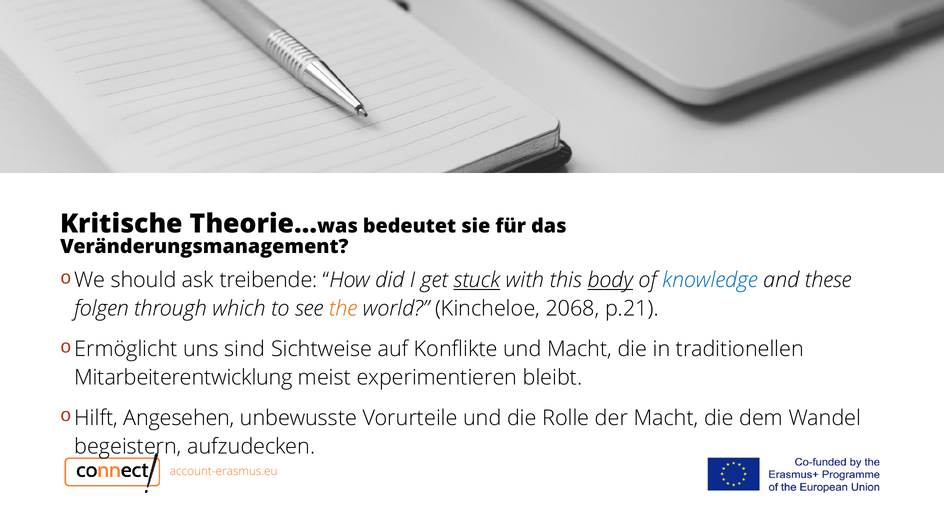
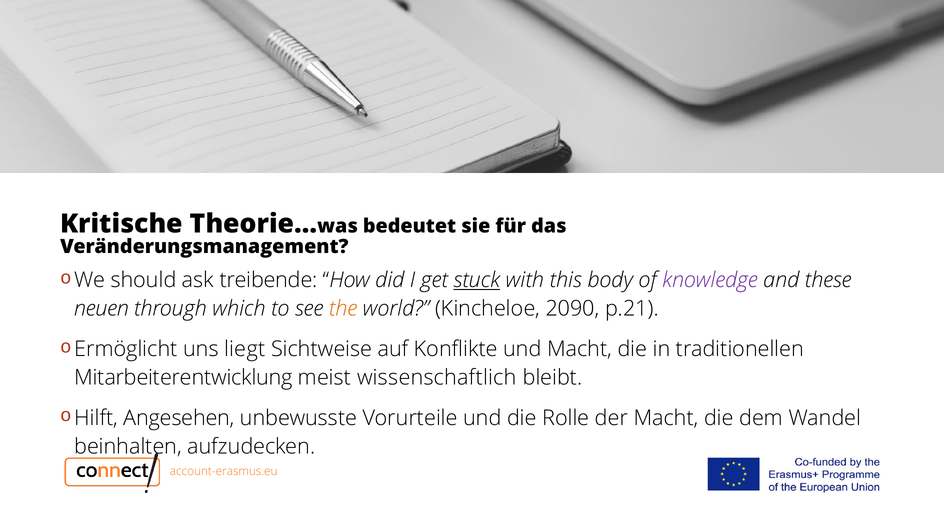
body underline: present -> none (610, 280)
knowledge colour: blue -> purple (710, 280)
folgen: folgen -> neuen (101, 309)
2068: 2068 -> 2090 (572, 309)
sind: sind -> liegt (245, 349)
experimentieren: experimentieren -> wissenschaftlich (437, 378)
begeistern: begeistern -> beinhalten (128, 447)
